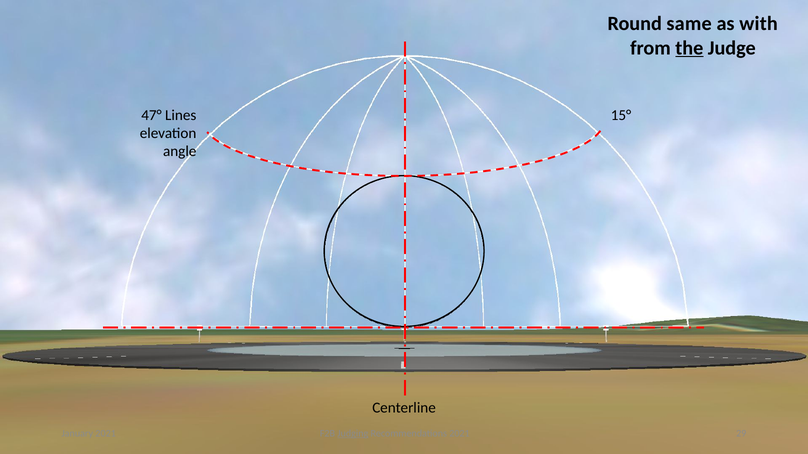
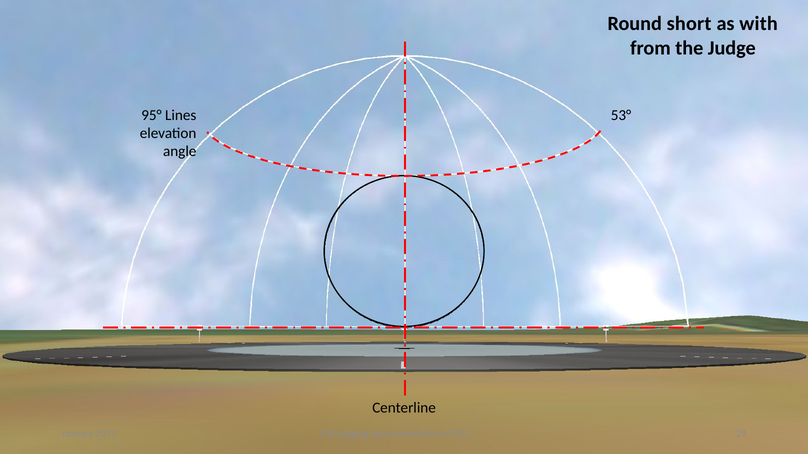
same: same -> short (689, 24)
the underline: present -> none (689, 48)
47°: 47° -> 95° (152, 115)
15°: 15° -> 53° (621, 115)
